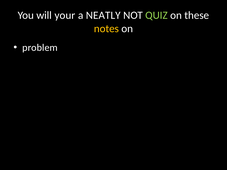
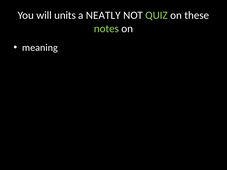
your: your -> units (65, 15)
notes colour: yellow -> light green (106, 29)
problem: problem -> meaning (40, 48)
